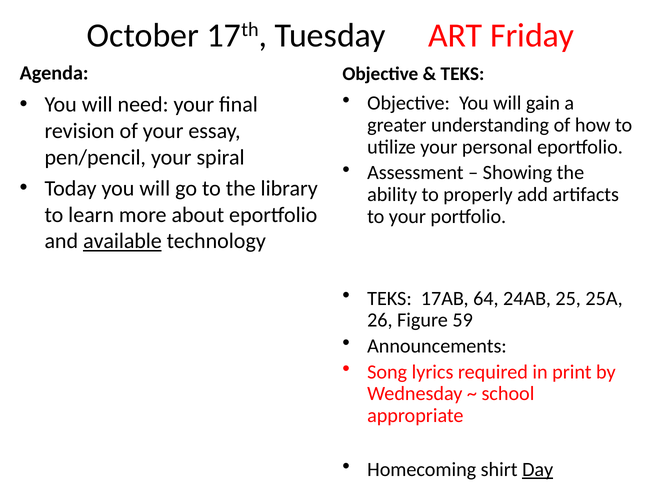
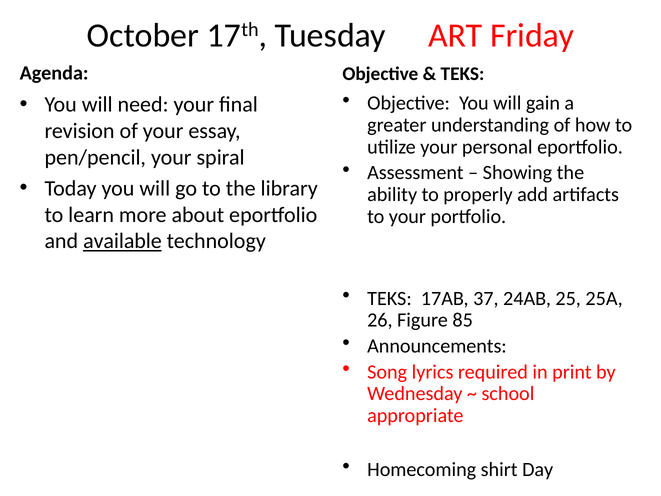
64: 64 -> 37 (486, 298)
59: 59 -> 85 (463, 320)
Day underline: present -> none (538, 469)
